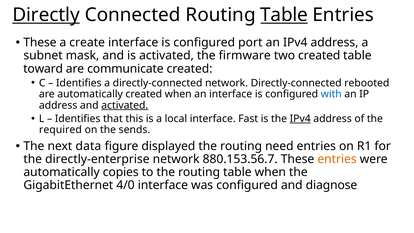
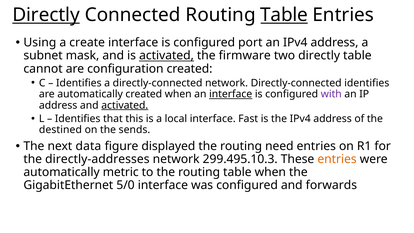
These: These -> Using (40, 43)
activated underline: none -> present (166, 56)
two created: created -> directly (319, 56)
toward: toward -> cannot (43, 69)
communicate: communicate -> configuration (125, 69)
Directly-connected rebooted: rebooted -> identifies (367, 83)
interface underline: none -> present (231, 94)
with colour: blue -> purple (331, 94)
IPv4 underline: present -> none (300, 119)
required: required -> destined (60, 130)
directly-enterprise: directly-enterprise -> directly-addresses (97, 159)
880.153.56.7: 880.153.56.7 -> 299.495.10.3 (240, 159)
copies: copies -> metric (121, 172)
4/0: 4/0 -> 5/0 (126, 185)
diagnose: diagnose -> forwards (331, 185)
